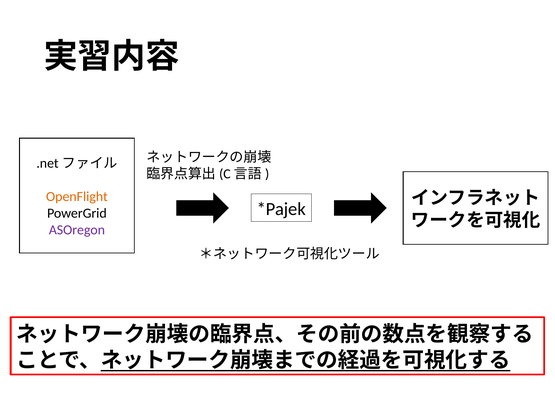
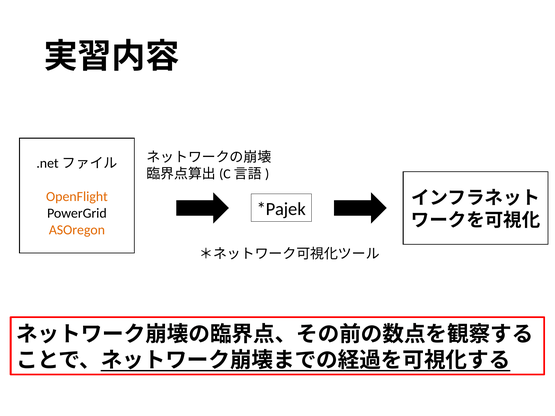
ASOregon colour: purple -> orange (77, 230)
